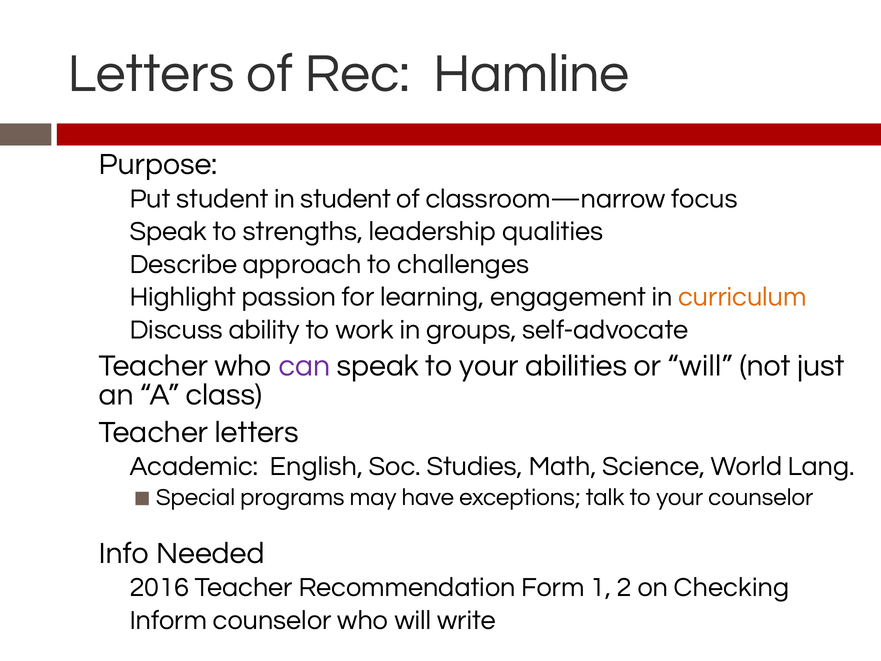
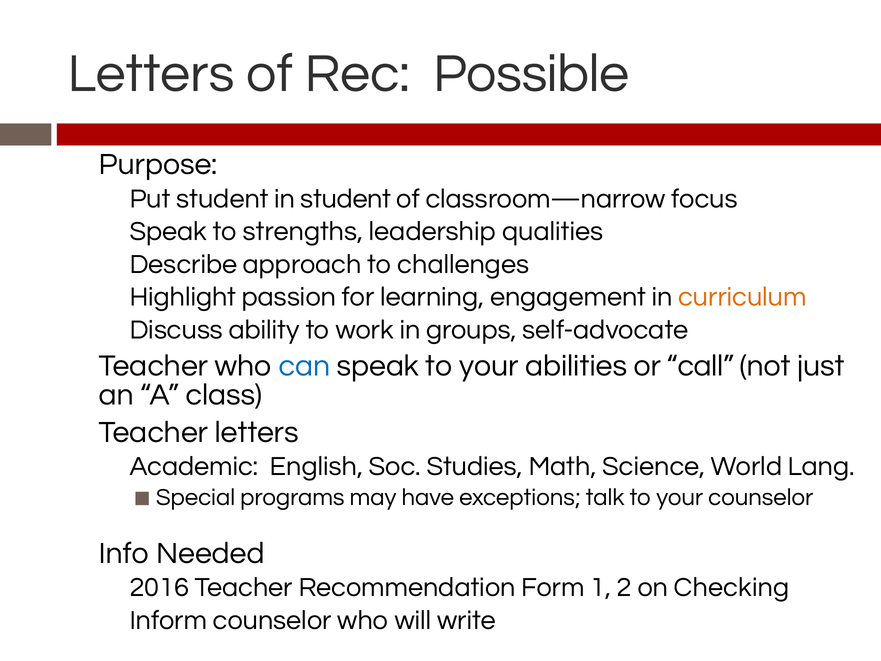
Hamline: Hamline -> Possible (531, 73)
can colour: purple -> blue (304, 365)
or will: will -> call (700, 365)
